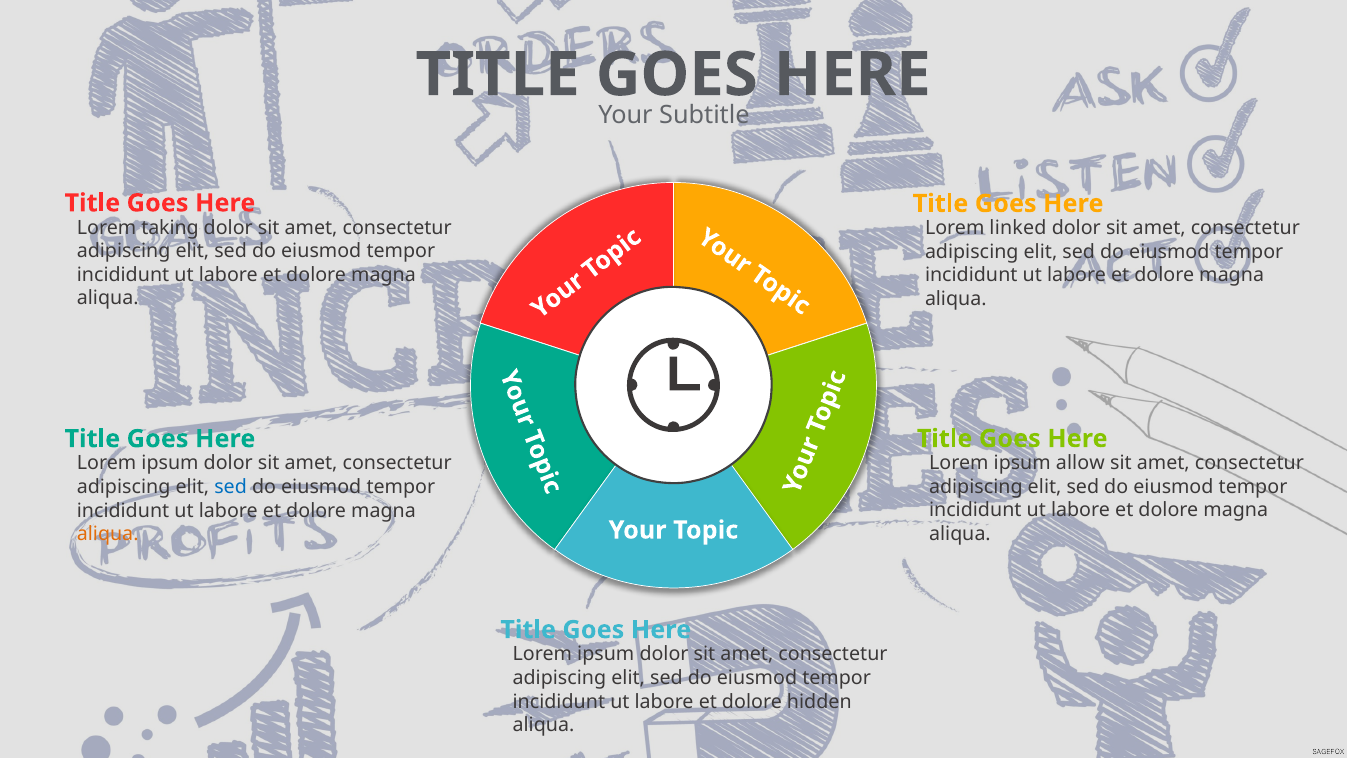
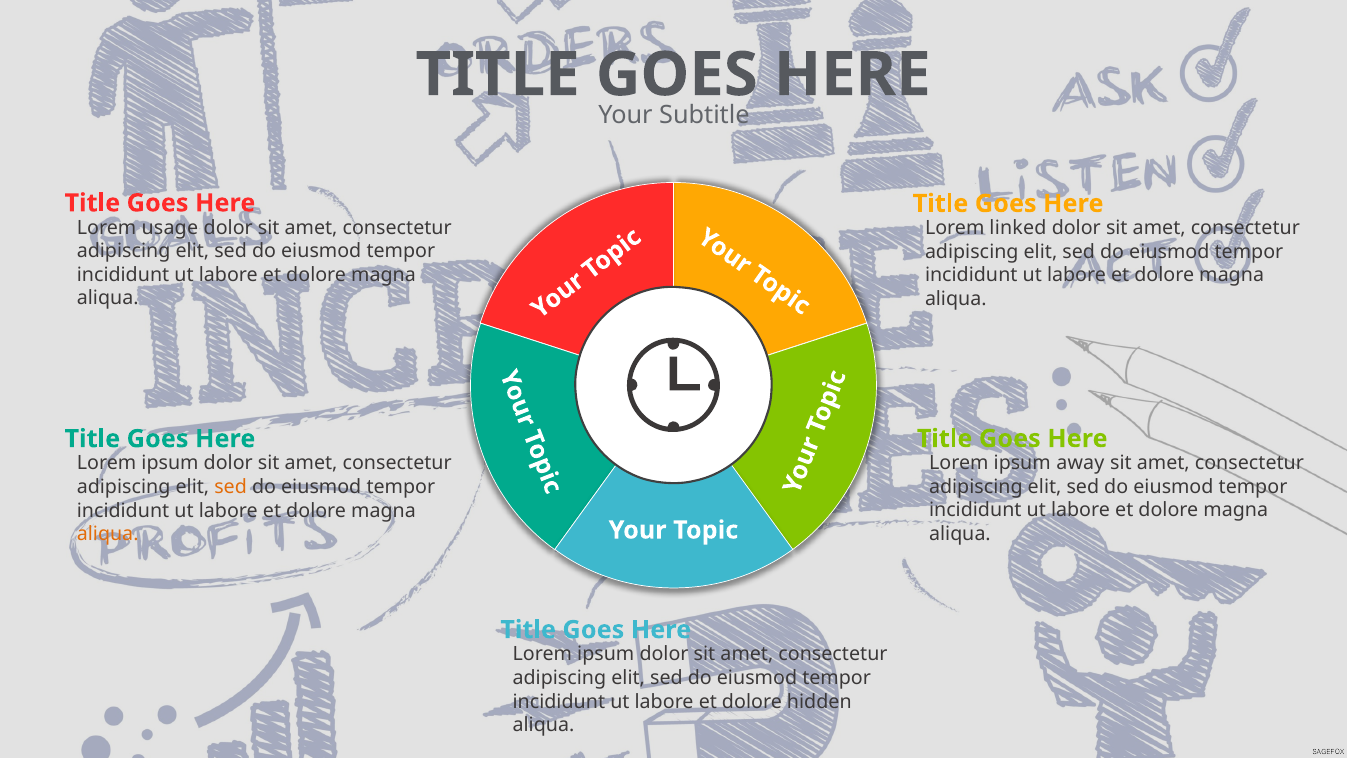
taking: taking -> usage (170, 228)
allow: allow -> away (1080, 463)
sed colour: blue -> orange (231, 487)
